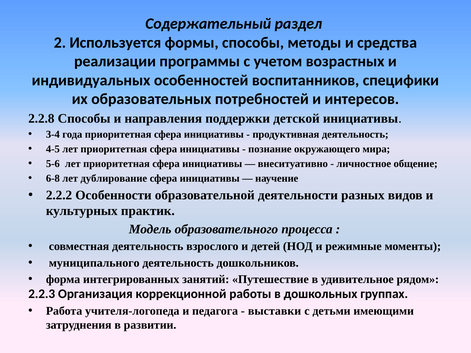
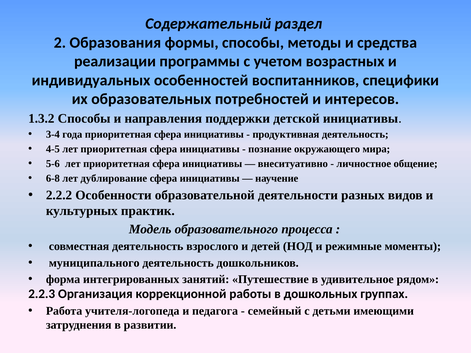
Используется: Используется -> Образования (115, 43)
2.2.8: 2.2.8 -> 1.3.2 (41, 118)
выставки: выставки -> семейный (275, 311)
